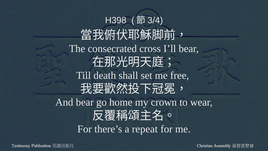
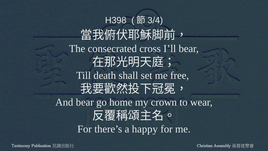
repeat: repeat -> happy (145, 129)
